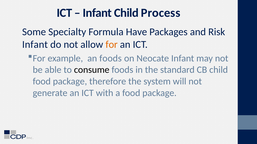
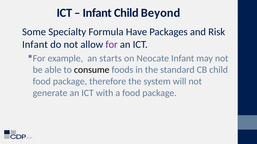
Process: Process -> Beyond (161, 13)
for colour: orange -> purple (112, 45)
an foods: foods -> starts (111, 58)
